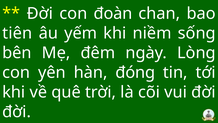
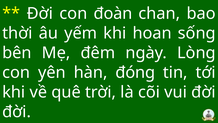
tiên: tiên -> thời (17, 33)
niềm: niềm -> hoan (152, 33)
